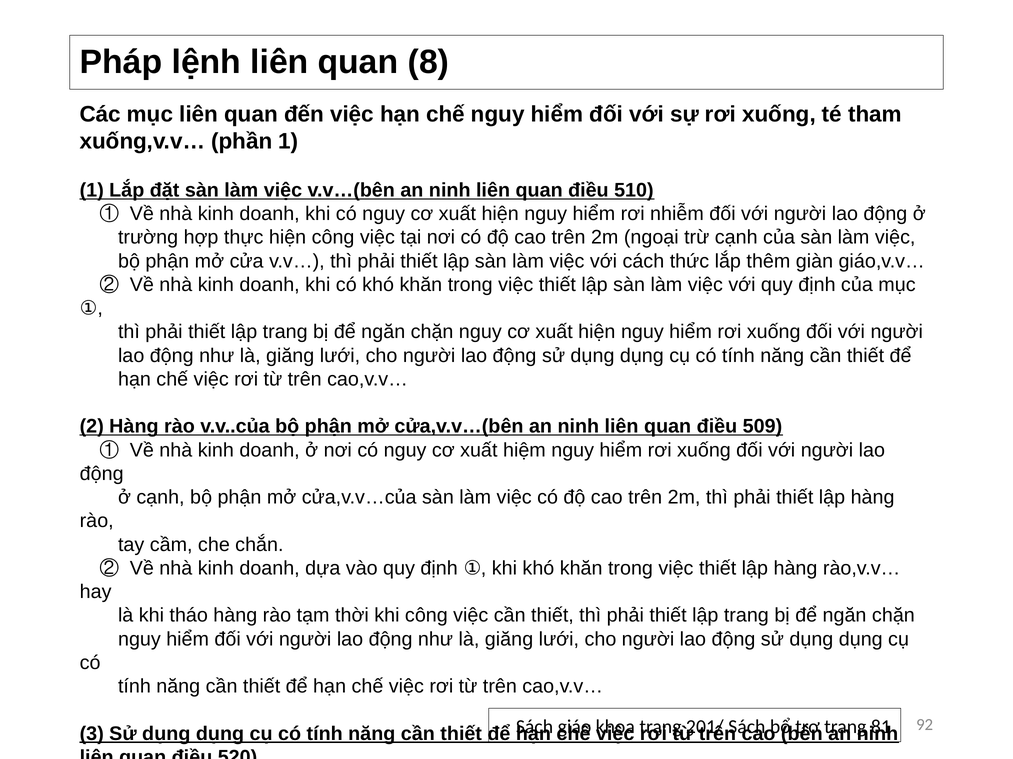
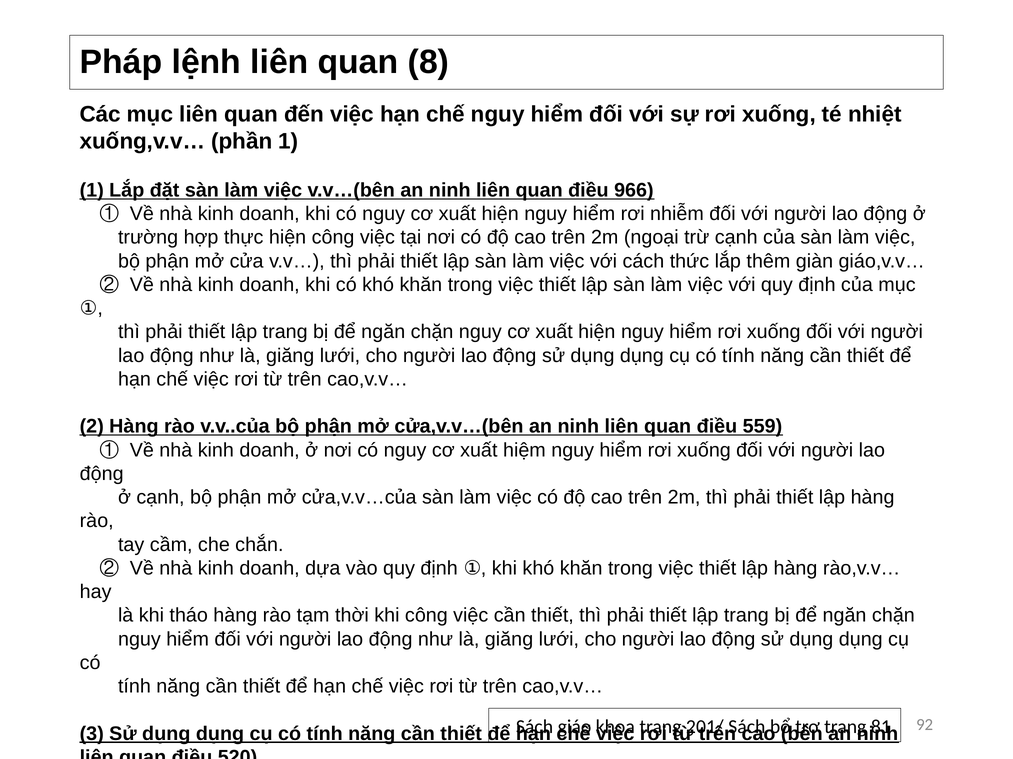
tham: tham -> nhiệt (875, 115)
510: 510 -> 966 (634, 190)
509: 509 -> 559 (762, 427)
